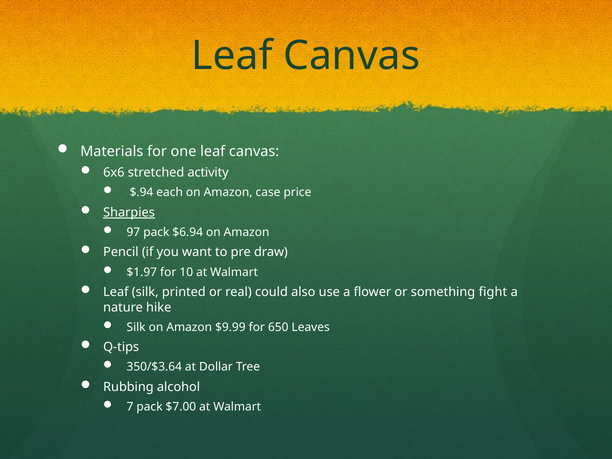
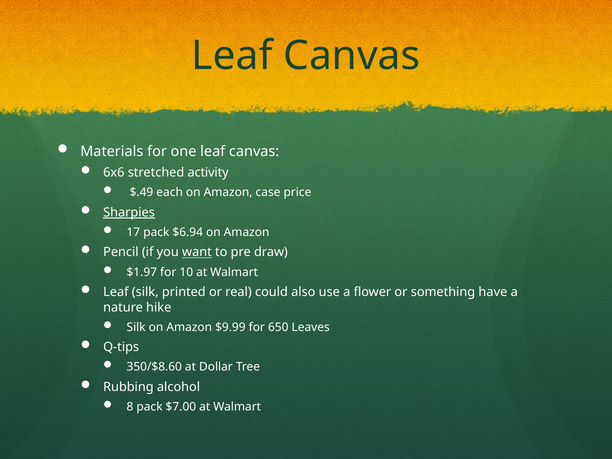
$.94: $.94 -> $.49 (141, 192)
97: 97 -> 17 (133, 232)
want underline: none -> present (197, 252)
fight: fight -> have (493, 292)
350/$3.64: 350/$3.64 -> 350/$8.60 (154, 367)
7: 7 -> 8 (130, 407)
